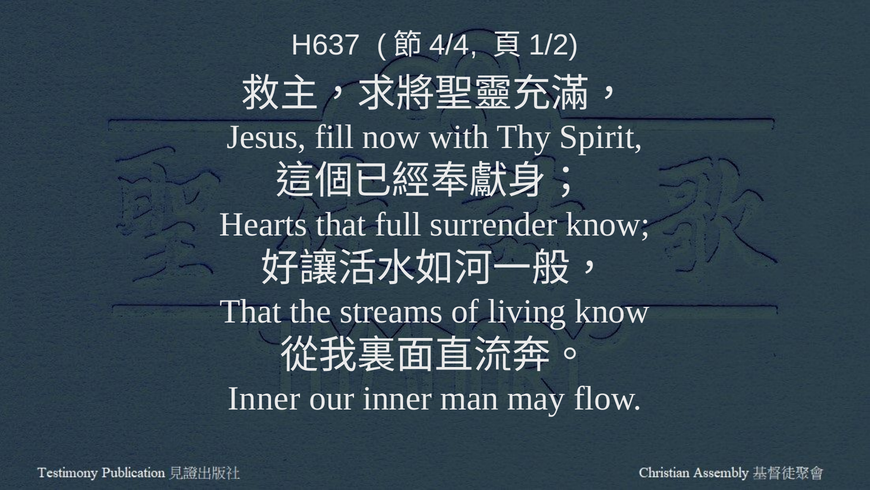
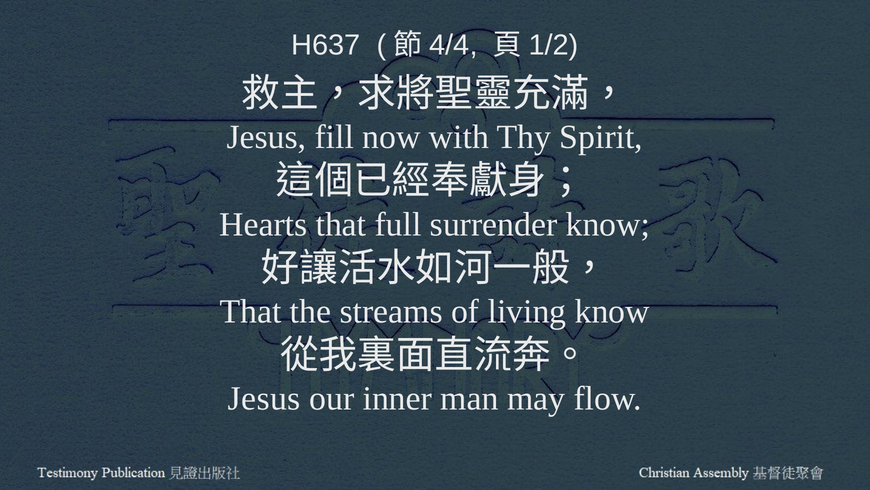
Inner: Inner -> Jesus (264, 398)
